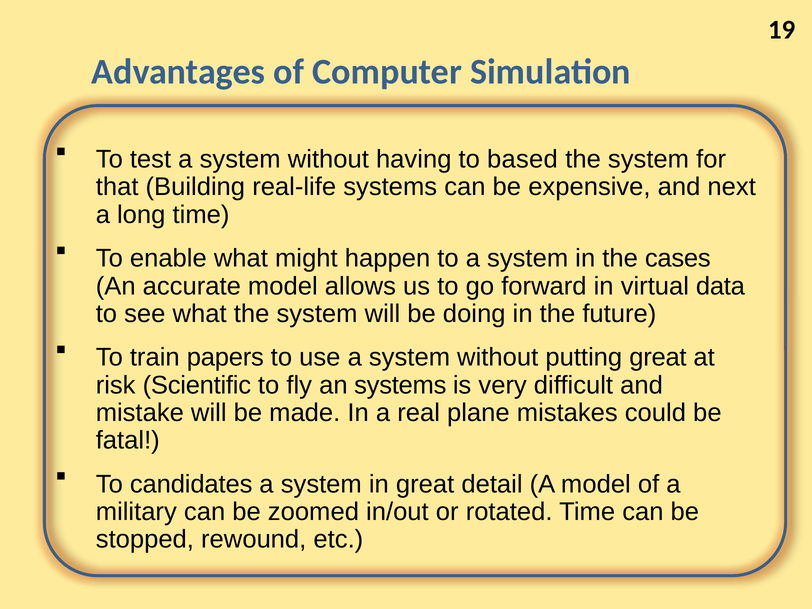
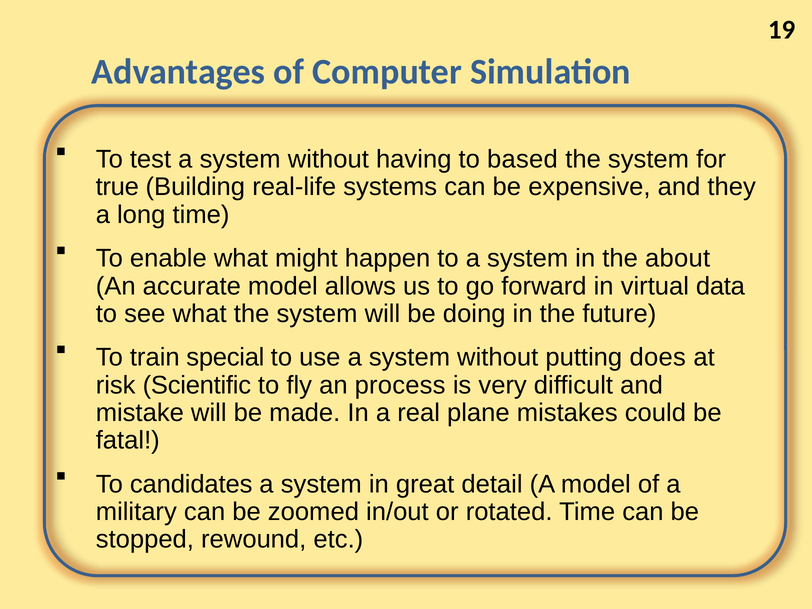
that: that -> true (117, 187)
next: next -> they (732, 187)
cases: cases -> about (678, 258)
papers: papers -> special (225, 358)
putting great: great -> does (658, 358)
an systems: systems -> process (400, 385)
